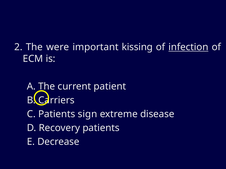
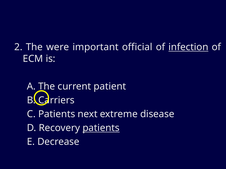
kissing: kissing -> official (137, 47)
sign: sign -> next (88, 114)
patients underline: none -> present (101, 128)
